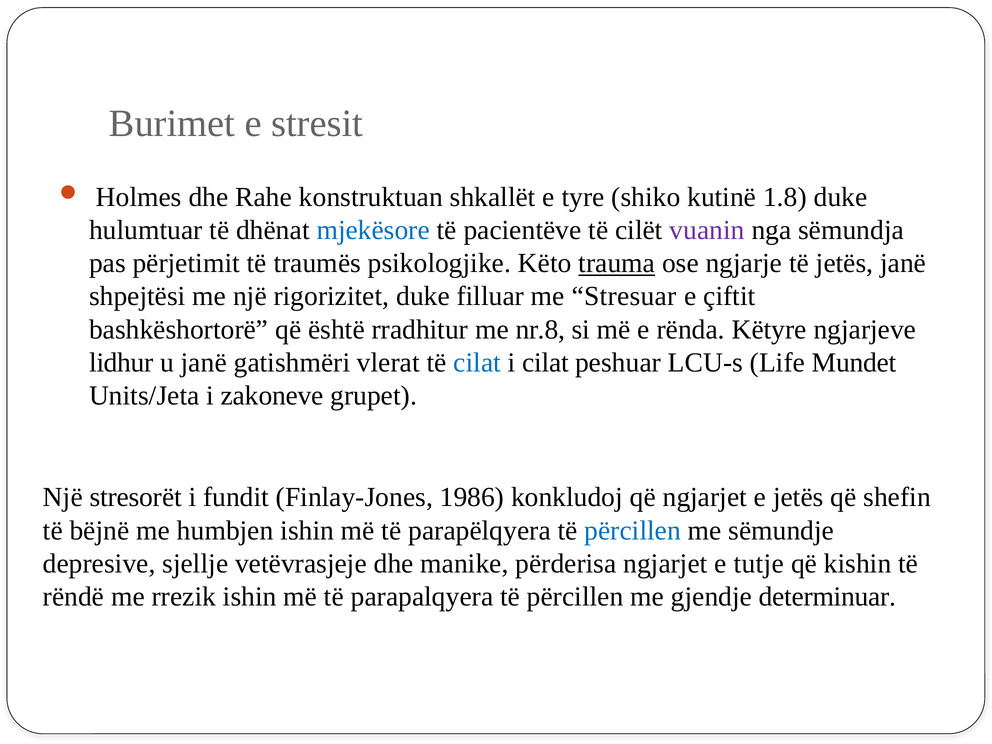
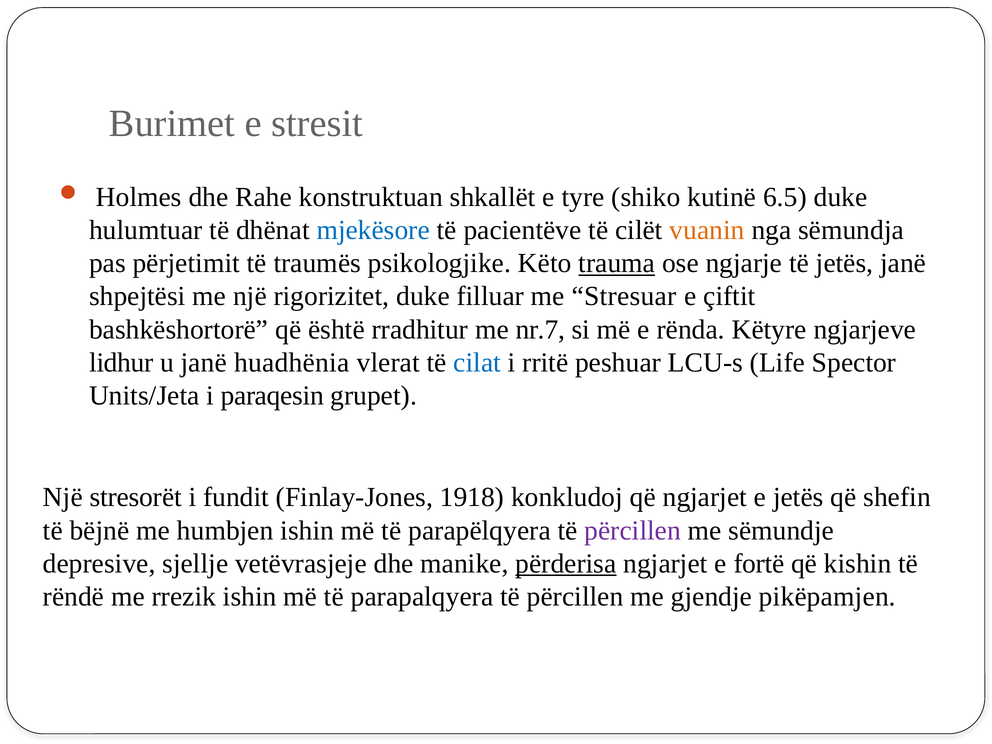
1.8: 1.8 -> 6.5 (785, 197)
vuanin colour: purple -> orange (707, 230)
nr.8: nr.8 -> nr.7 (540, 329)
gatishmëri: gatishmëri -> huadhënia (292, 363)
i cilat: cilat -> rritë (545, 363)
Mundet: Mundet -> Spector (854, 363)
zakoneve: zakoneve -> paraqesin (272, 396)
1986: 1986 -> 1918 (472, 497)
përcillen colour: blue -> purple (633, 530)
përderisa underline: none -> present (566, 564)
tutje: tutje -> fortë (759, 564)
determinuar: determinuar -> pikëpamjen (827, 597)
